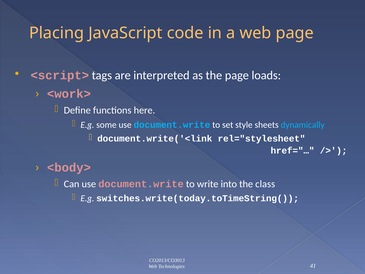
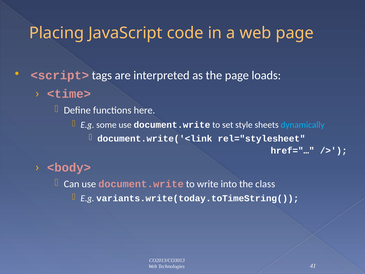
<work>: <work> -> <time> (69, 94)
document.write colour: light blue -> white (172, 125)
switches.write(today.toTimeString(: switches.write(today.toTimeString( -> variants.write(today.toTimeString( (198, 198)
